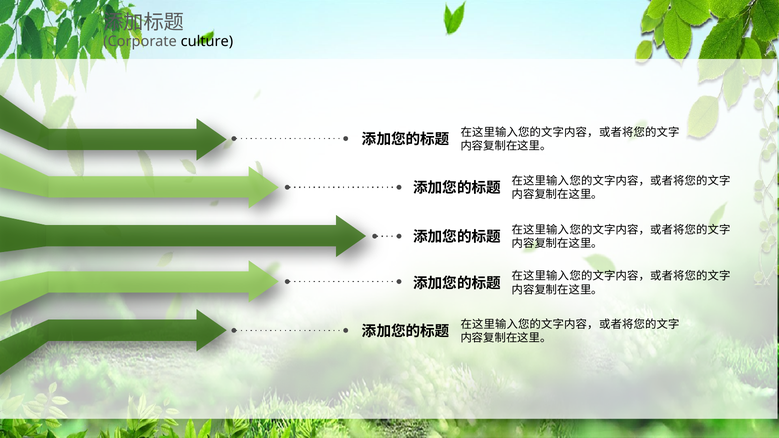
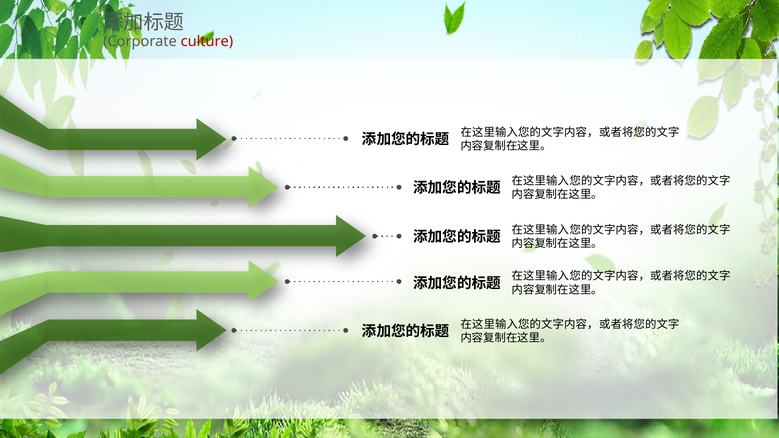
culture colour: black -> red (207, 42)
